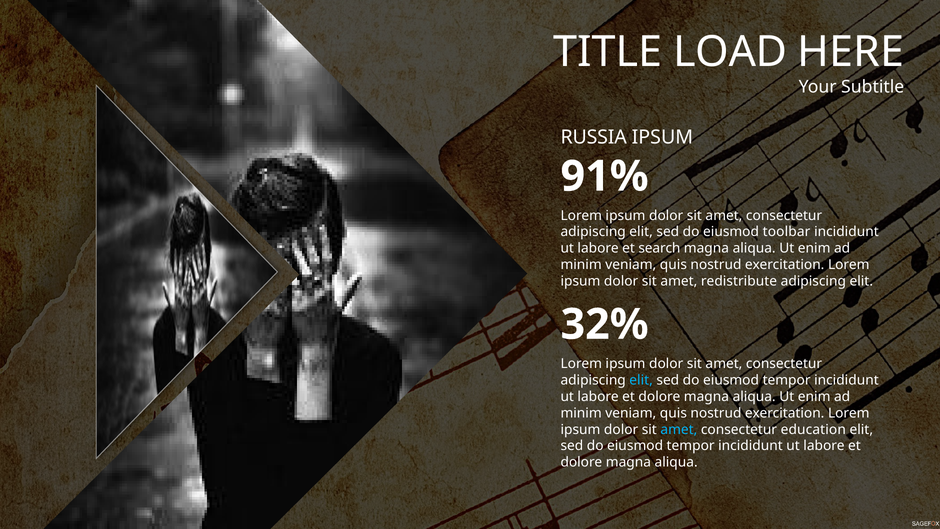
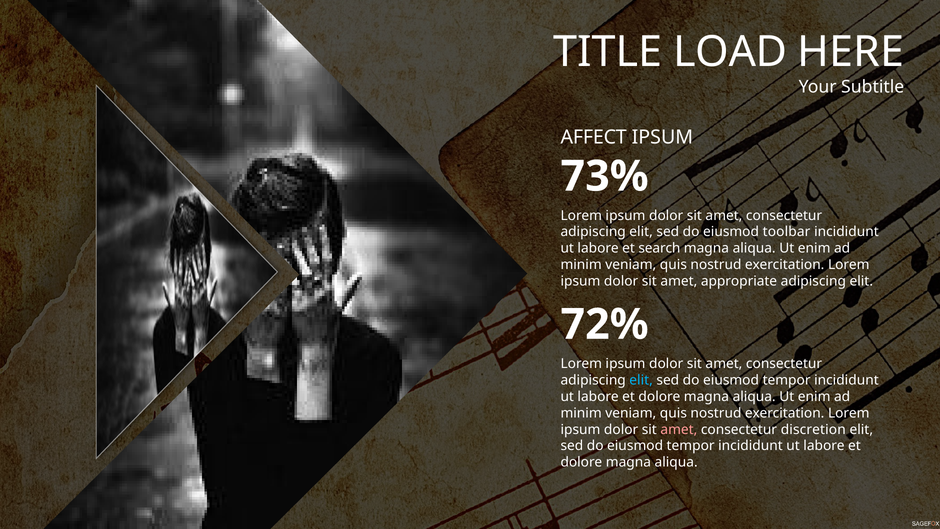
RUSSIA: RUSSIA -> AFFECT (594, 137)
91%: 91% -> 73% (605, 176)
redistribute: redistribute -> appropriate (739, 281)
32%: 32% -> 72% (605, 324)
amet colour: light blue -> pink (679, 429)
education: education -> discretion (813, 429)
